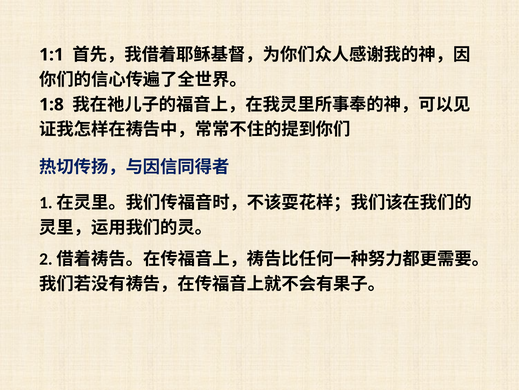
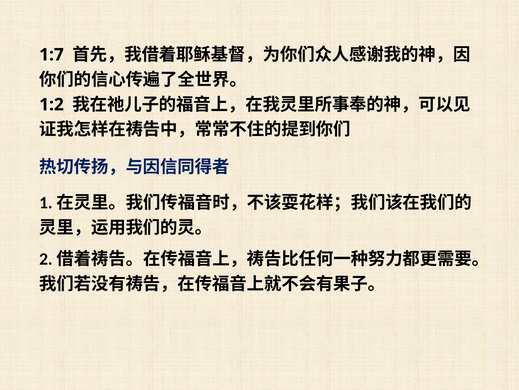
1:1: 1:1 -> 1:7 (52, 55)
1:8: 1:8 -> 1:2 (52, 104)
